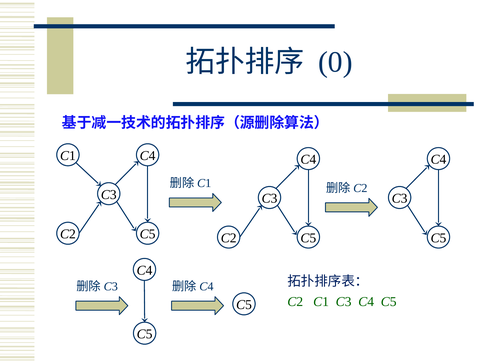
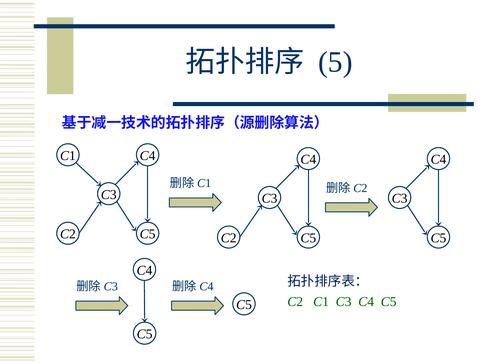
0: 0 -> 5 (335, 62)
